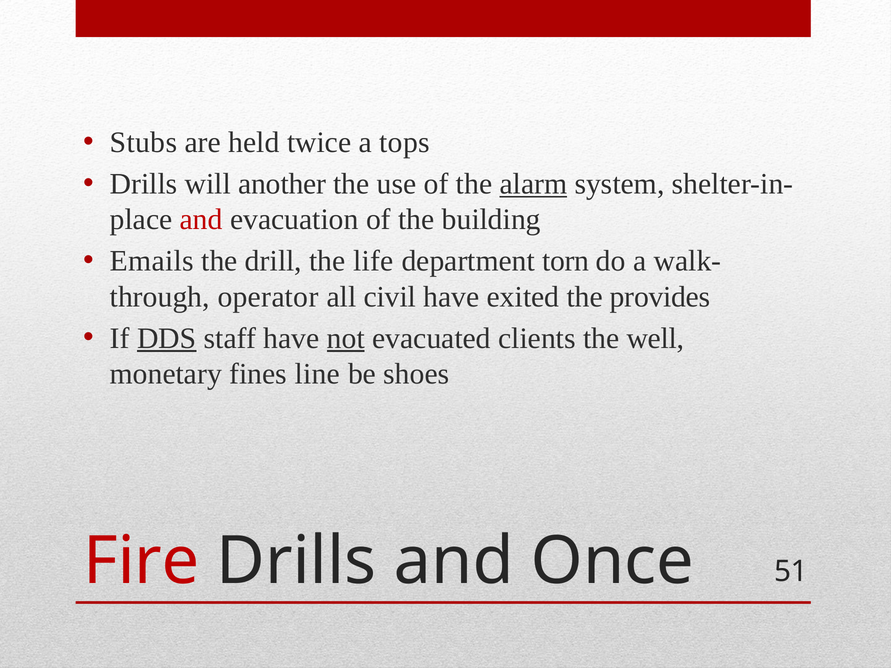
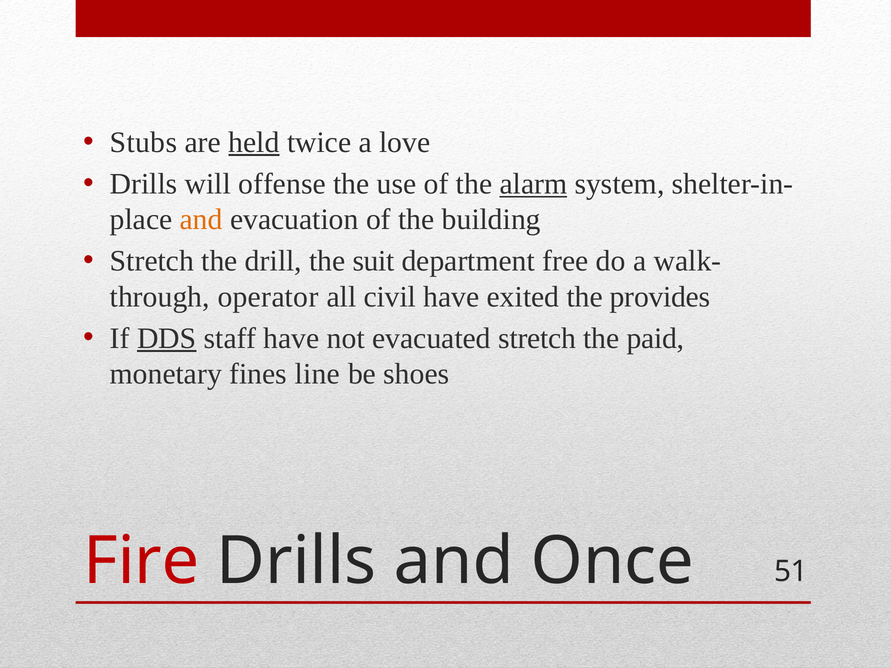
held underline: none -> present (254, 142)
tops: tops -> love (405, 142)
another: another -> offense (282, 184)
and colour: red -> orange (201, 220)
Emails: Emails -> Stretch (152, 261)
life: life -> suit (374, 261)
torn: torn -> free (565, 261)
not underline: present -> none (346, 338)
evacuated clients: clients -> stretch (537, 338)
well: well -> paid (655, 338)
